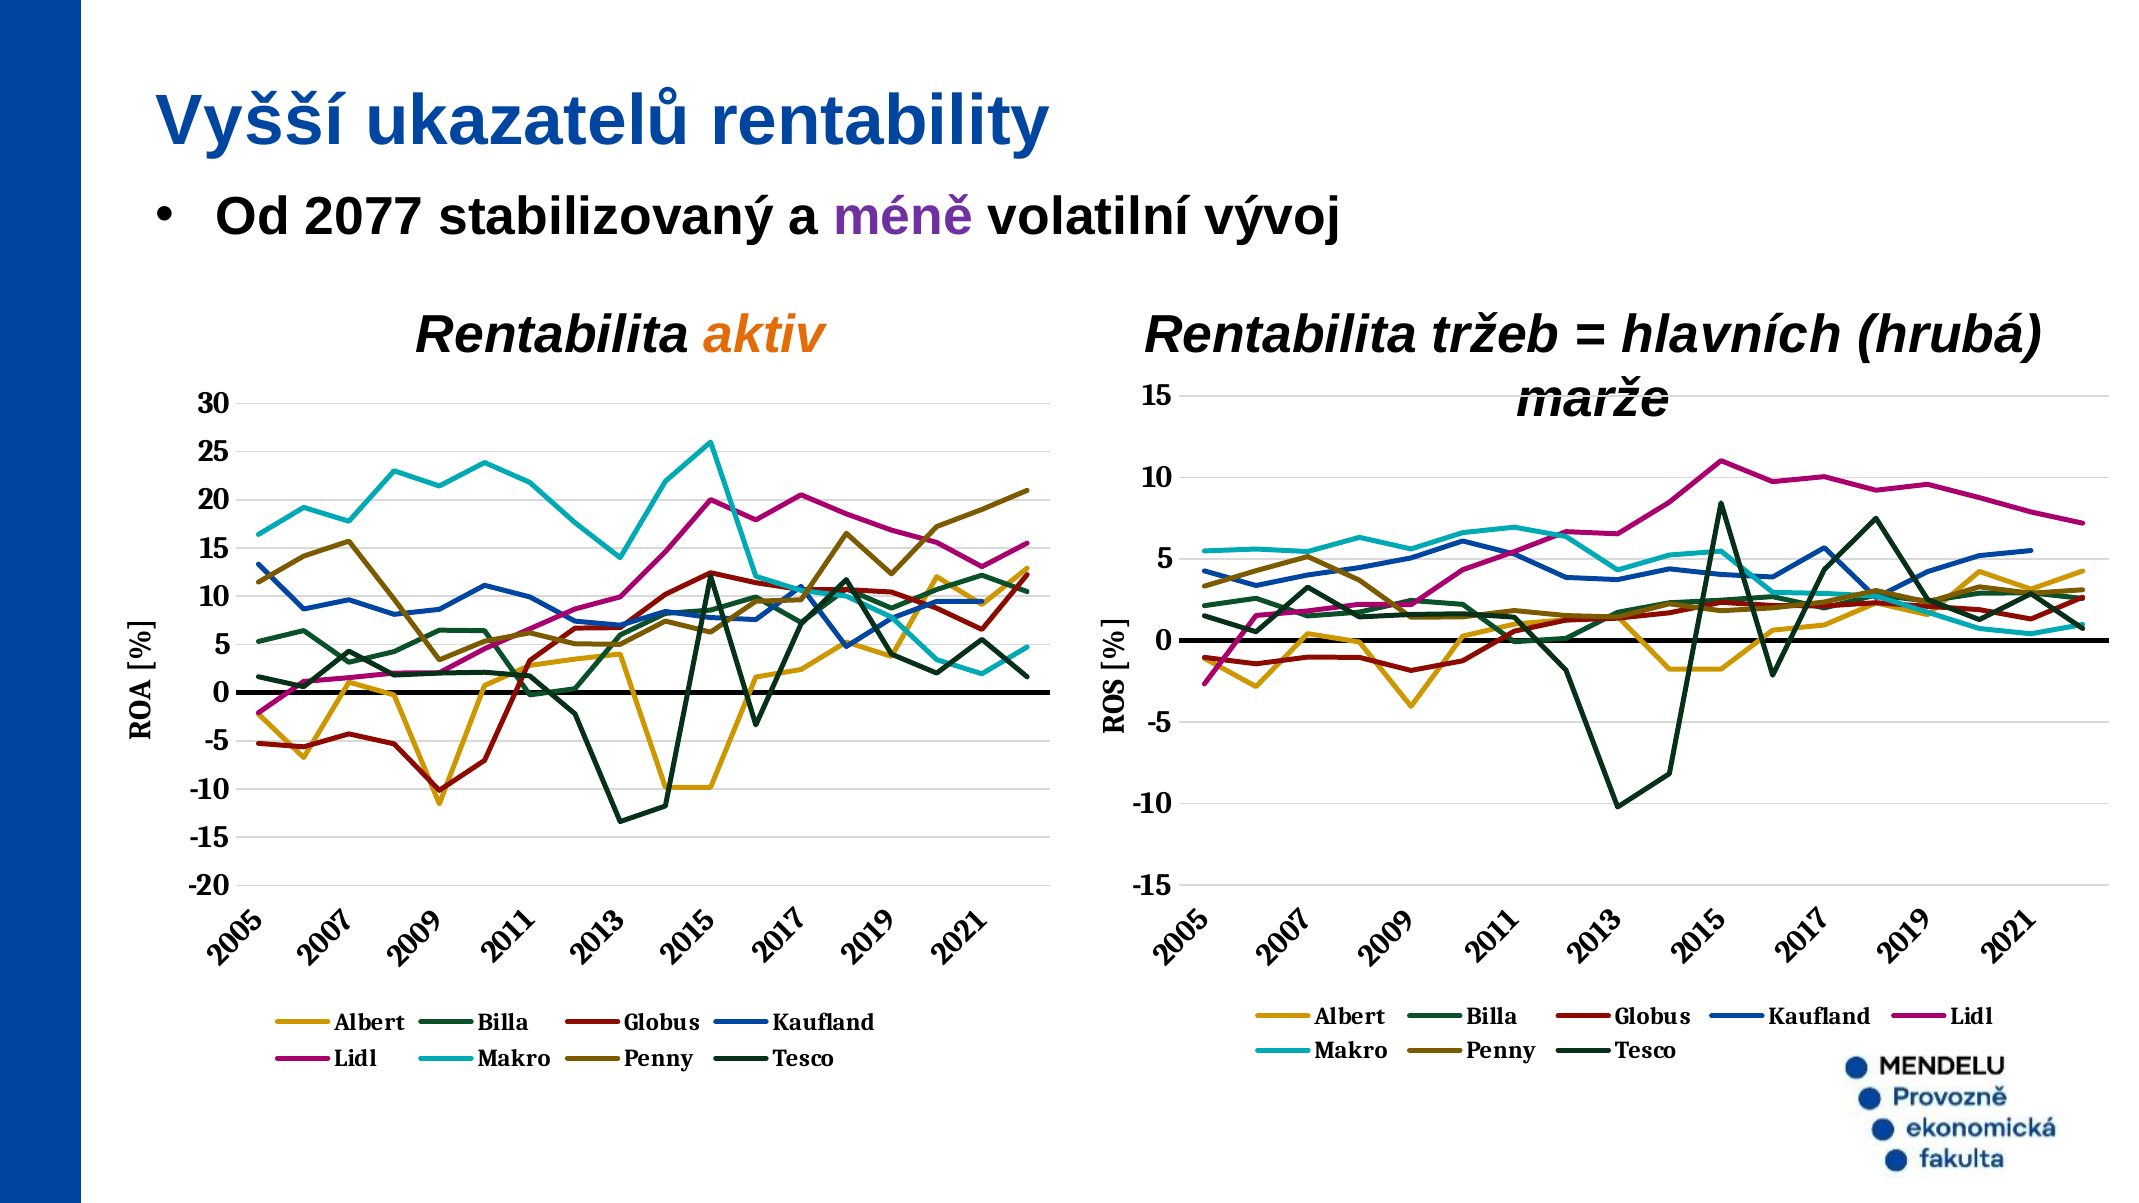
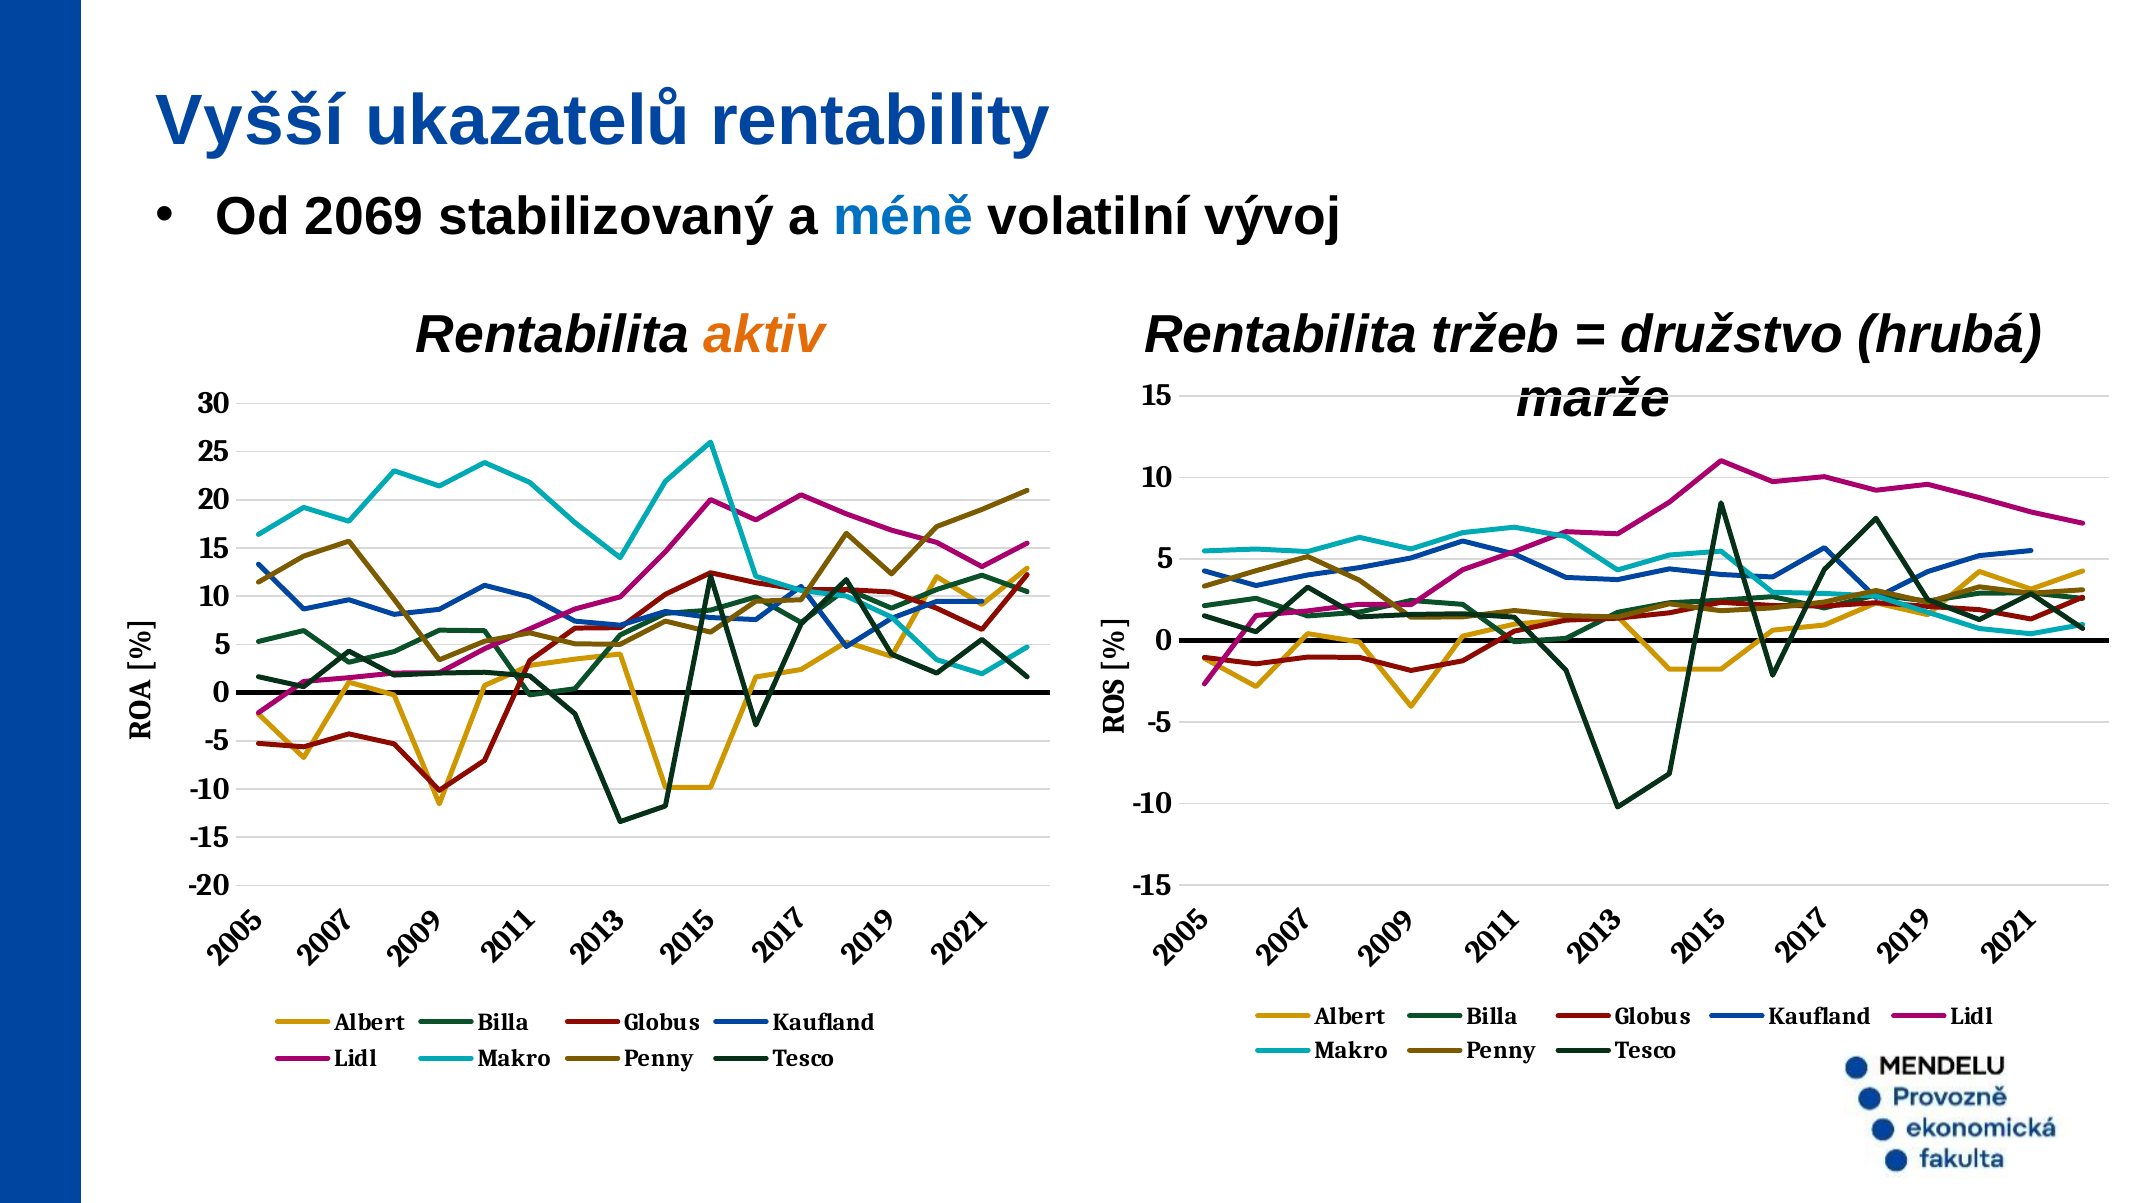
2077: 2077 -> 2069 (364, 217)
méně colour: purple -> blue (903, 217)
hlavních: hlavních -> družstvo (1732, 335)
